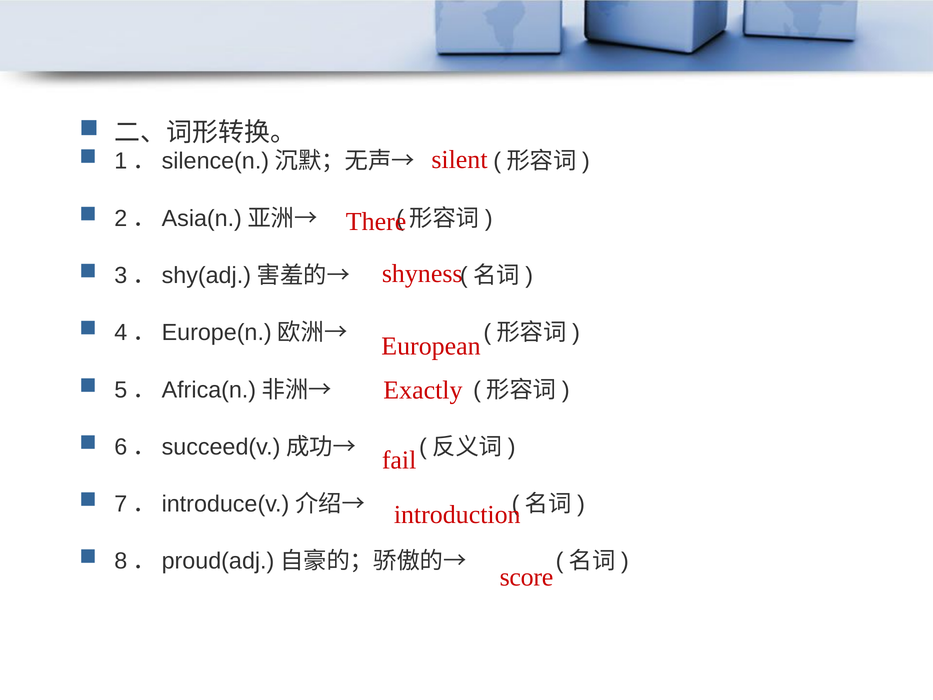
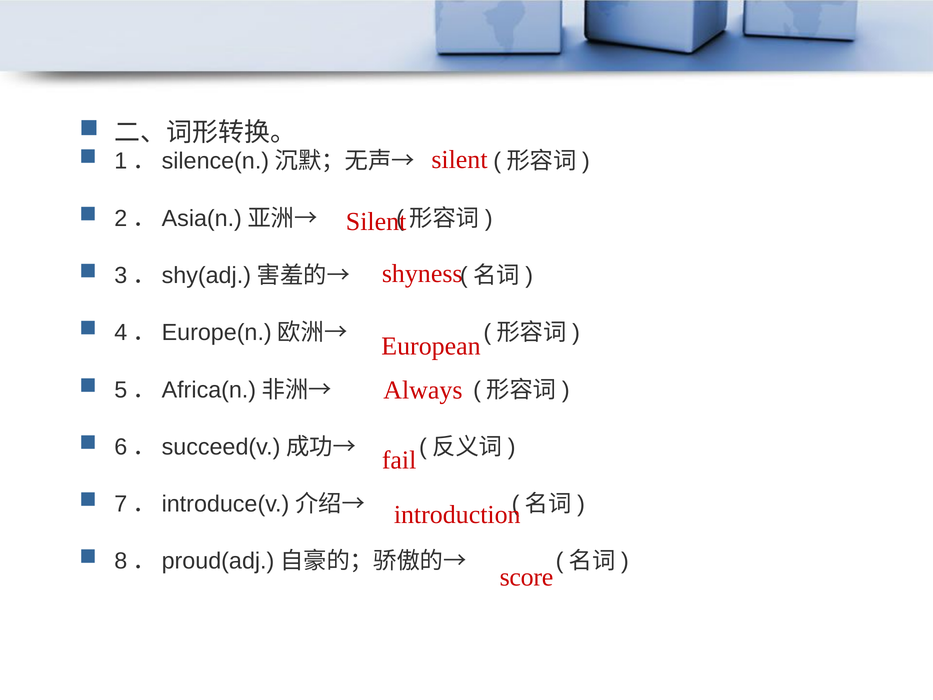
There: There -> Silent (376, 222)
Exactly: Exactly -> Always (423, 390)
